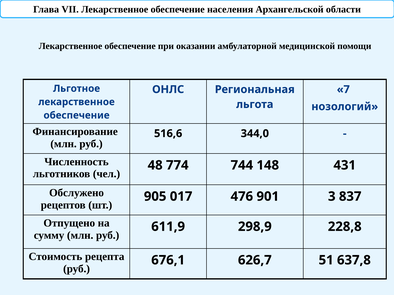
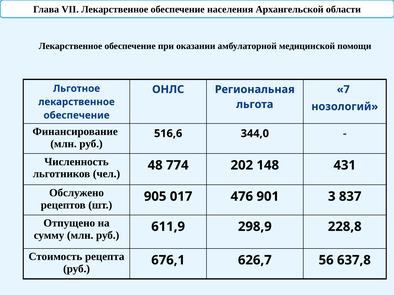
744: 744 -> 202 (242, 165)
51: 51 -> 56 (326, 261)
